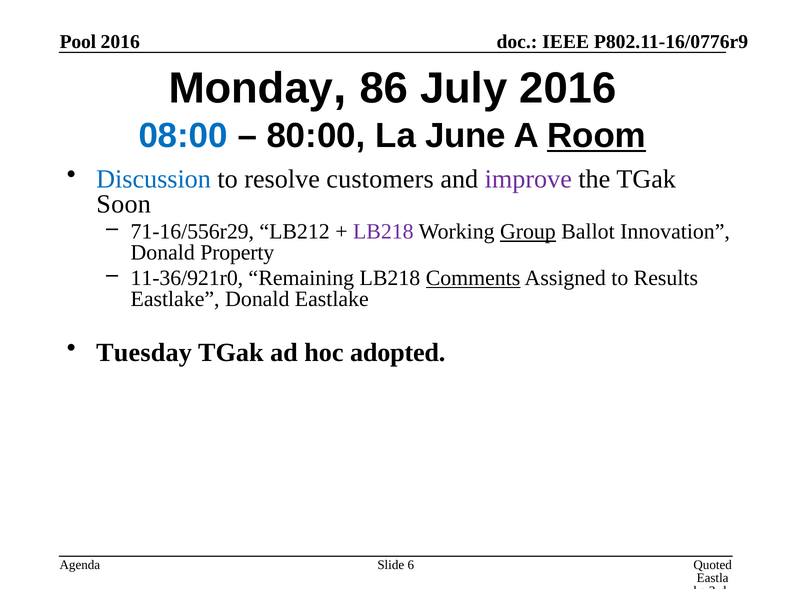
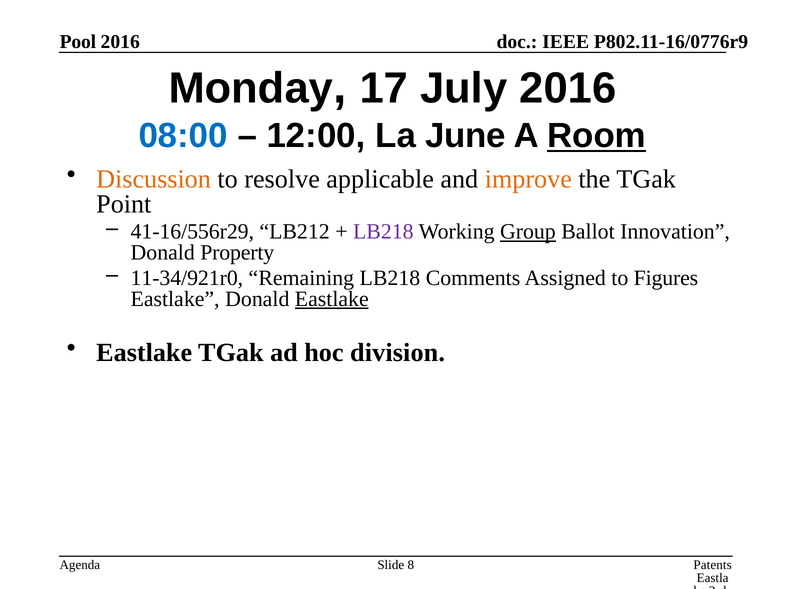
86: 86 -> 17 (384, 88)
80:00: 80:00 -> 12:00 (316, 136)
Discussion colour: blue -> orange (154, 179)
customers: customers -> applicable (380, 179)
improve colour: purple -> orange (528, 179)
Soon: Soon -> Point (124, 204)
71-16/556r29: 71-16/556r29 -> 41-16/556r29 (192, 232)
11-36/921r0: 11-36/921r0 -> 11-34/921r0 (187, 278)
Comments underline: present -> none (473, 278)
Results: Results -> Figures (666, 278)
Eastlake underline: none -> present (332, 299)
Tuesday: Tuesday -> Eastlake (144, 352)
adopted: adopted -> division (398, 352)
Quoted: Quoted -> Patents (713, 565)
6: 6 -> 8 (411, 565)
